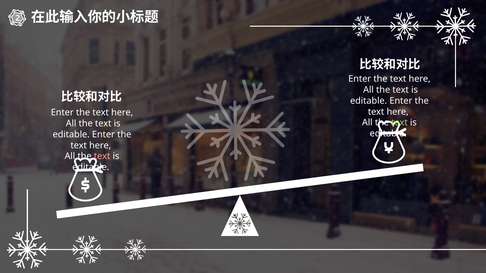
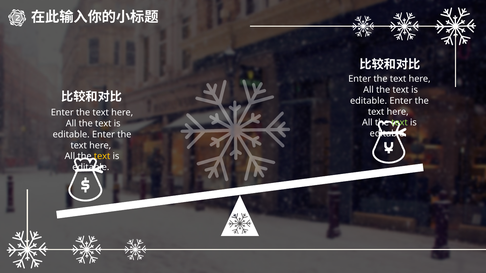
text colour: pink -> yellow (102, 156)
